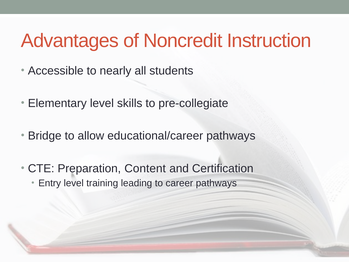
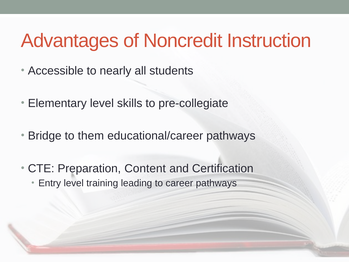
allow: allow -> them (91, 136)
